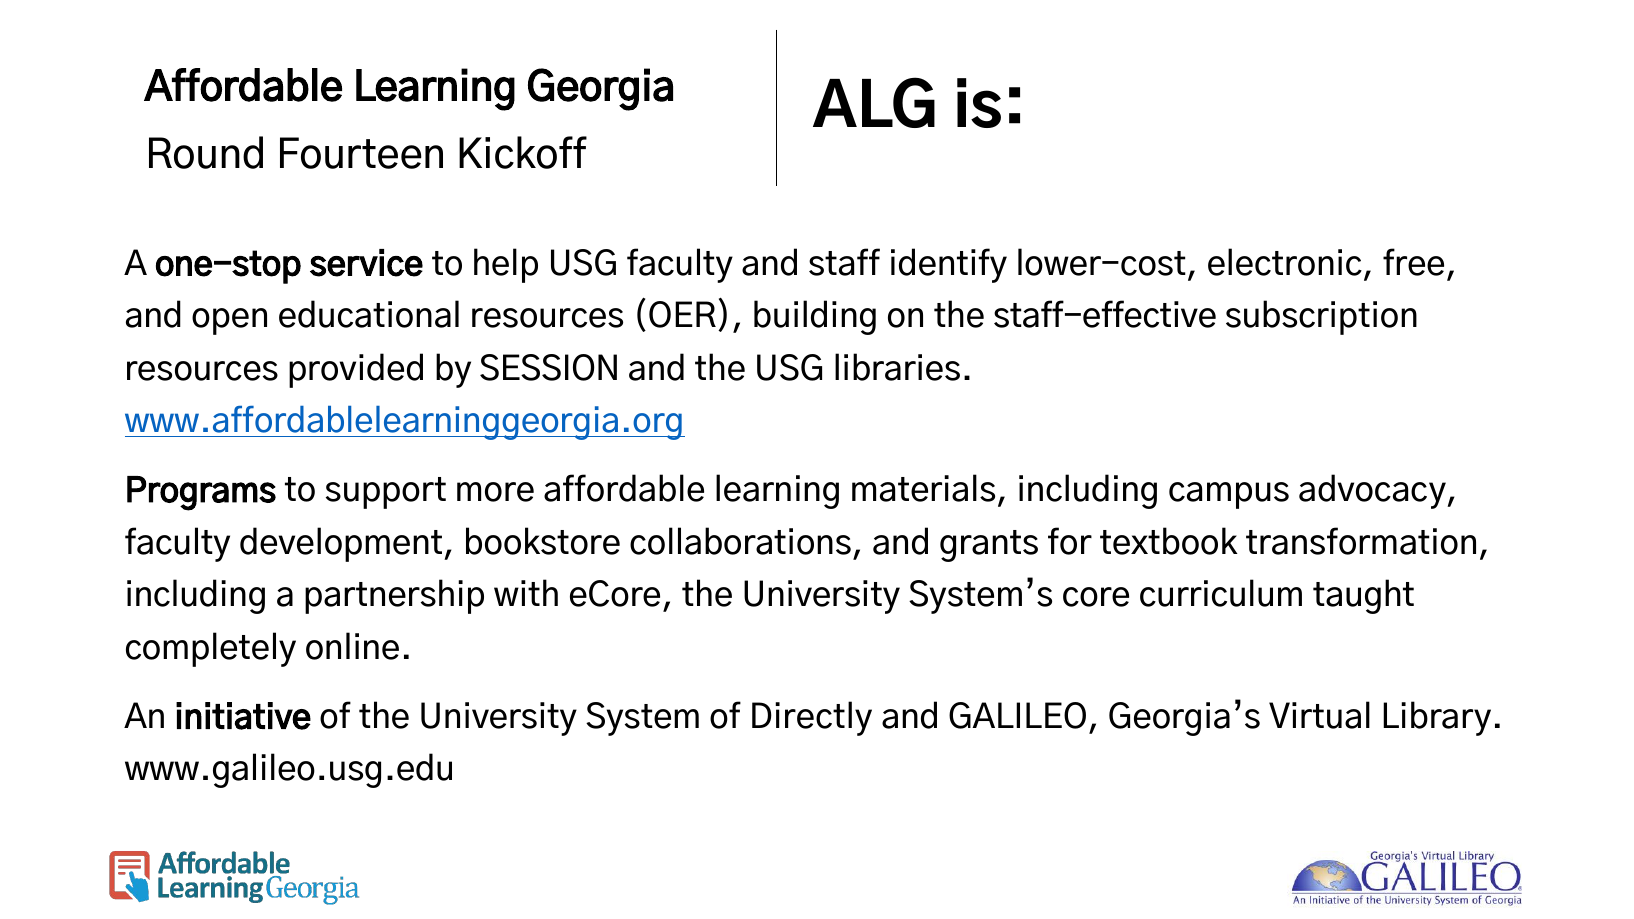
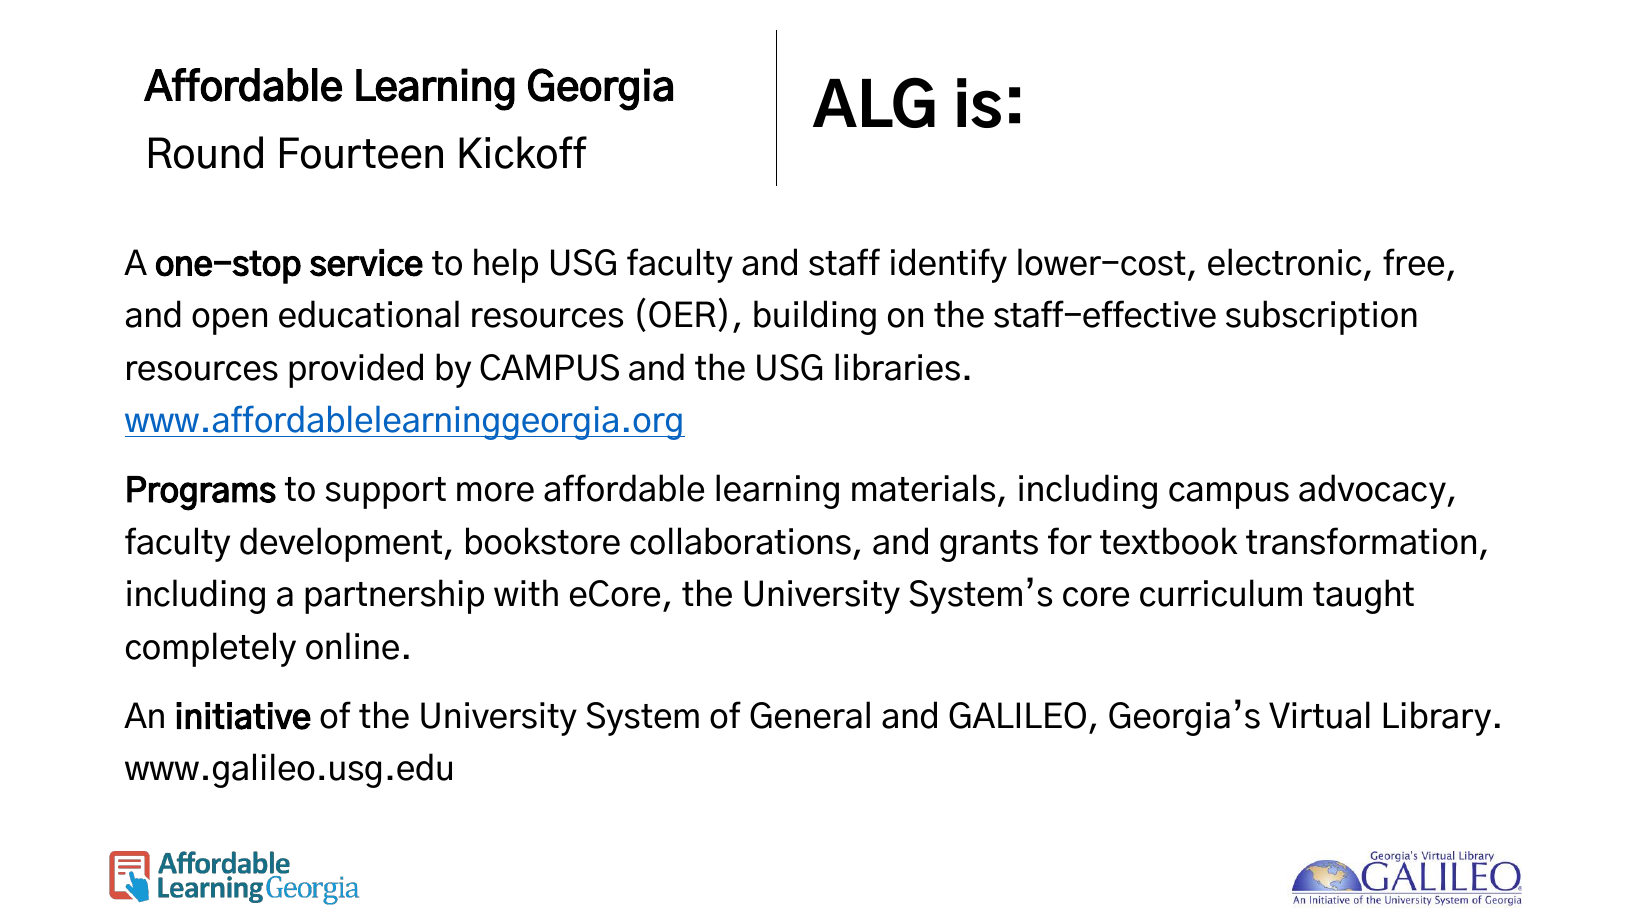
by SESSION: SESSION -> CAMPUS (550, 369)
Directly: Directly -> General (811, 717)
